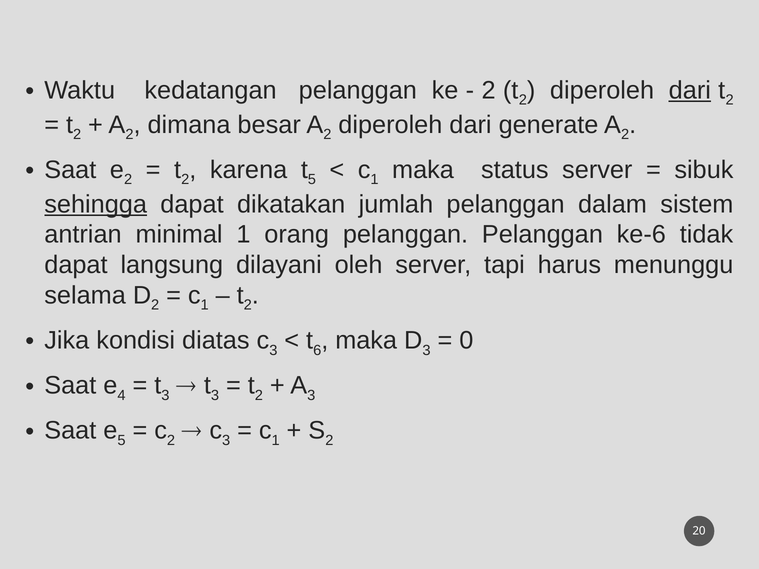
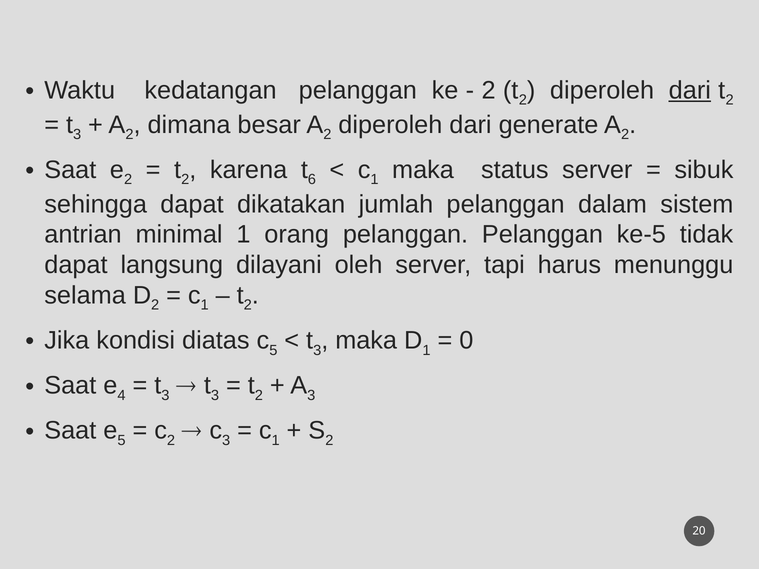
2: 2 -> 3 (77, 135)
5: 5 -> 6 (312, 180)
sehingga underline: present -> none (96, 204)
ke-6: ke-6 -> ke-5 (641, 235)
3: 3 -> 5 (273, 350)
6: 6 -> 3 (317, 350)
3: 3 -> 1 (427, 350)
